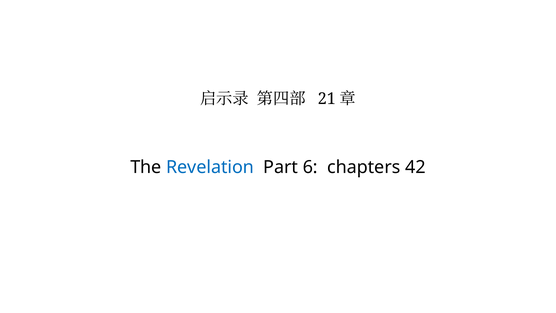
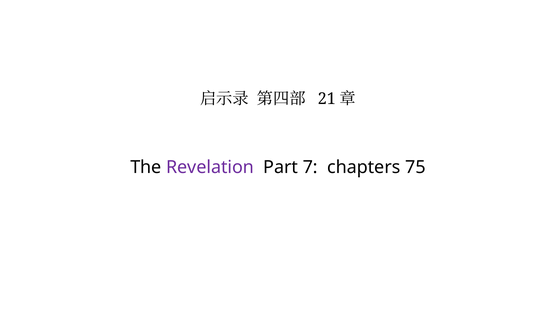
Revelation colour: blue -> purple (210, 167)
6: 6 -> 7 (310, 167)
42: 42 -> 75 (415, 167)
